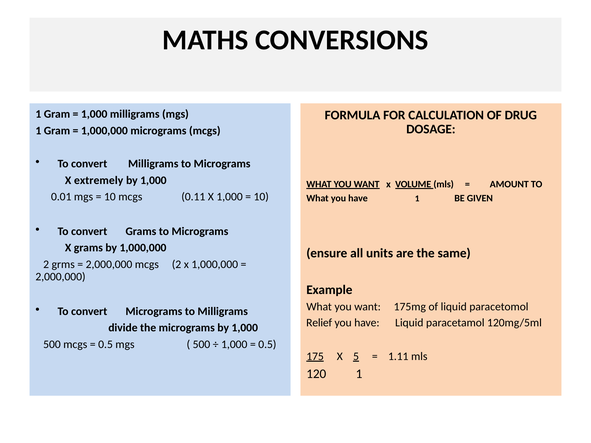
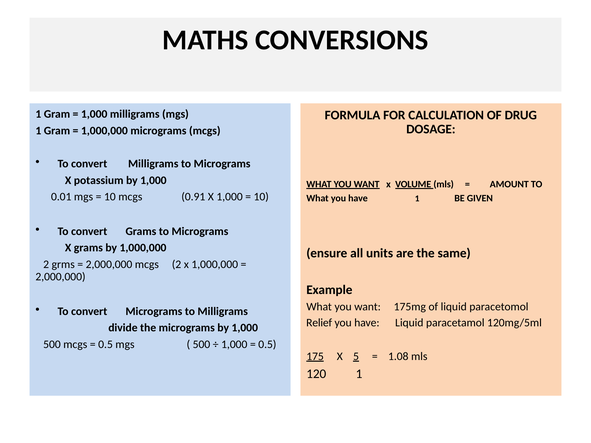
extremely: extremely -> potassium (99, 180)
0.11: 0.11 -> 0.91 (193, 197)
1.11: 1.11 -> 1.08 (398, 356)
